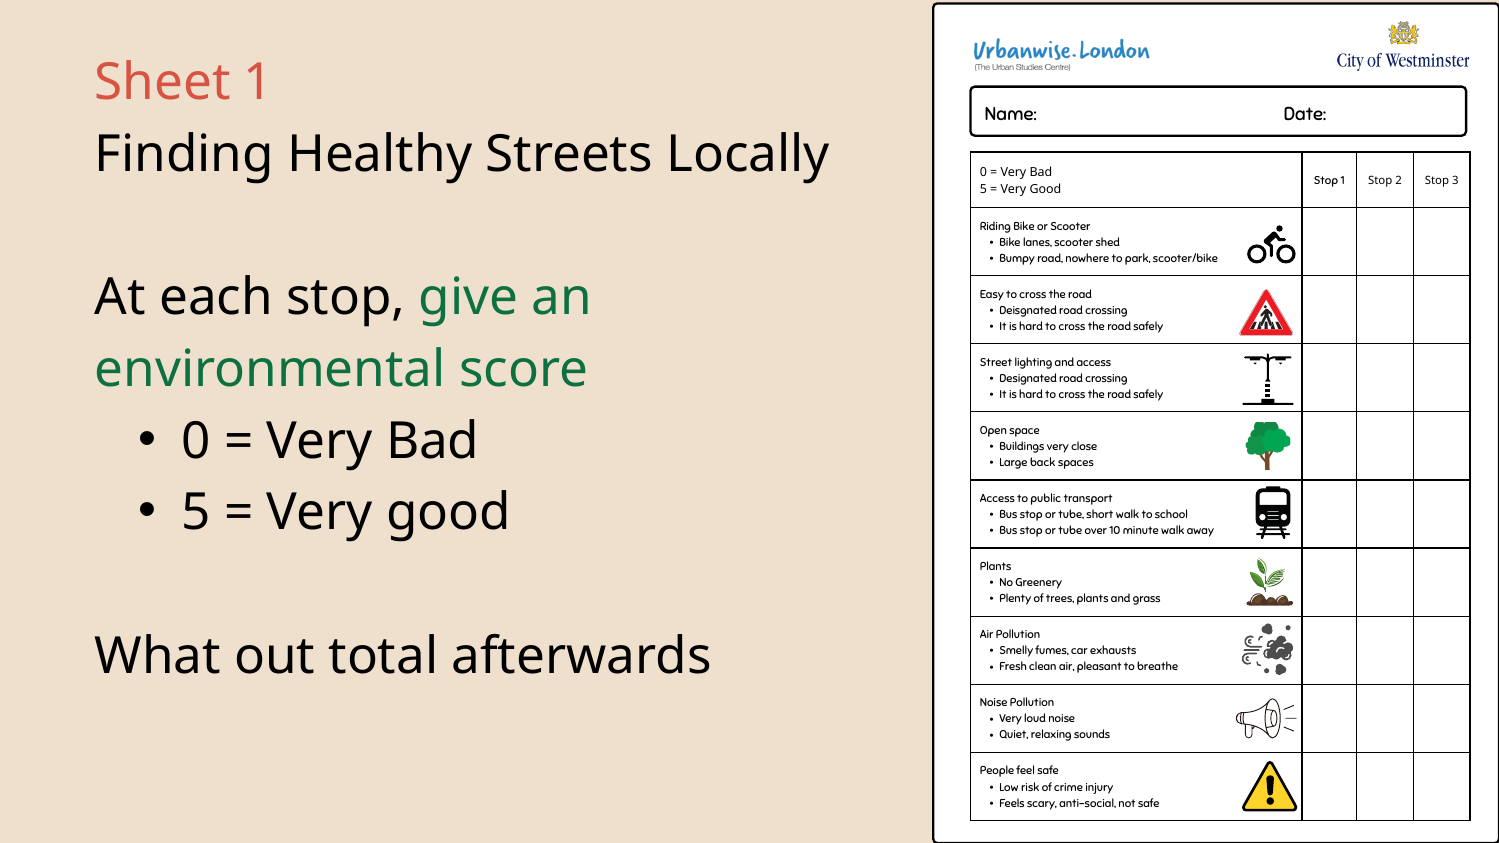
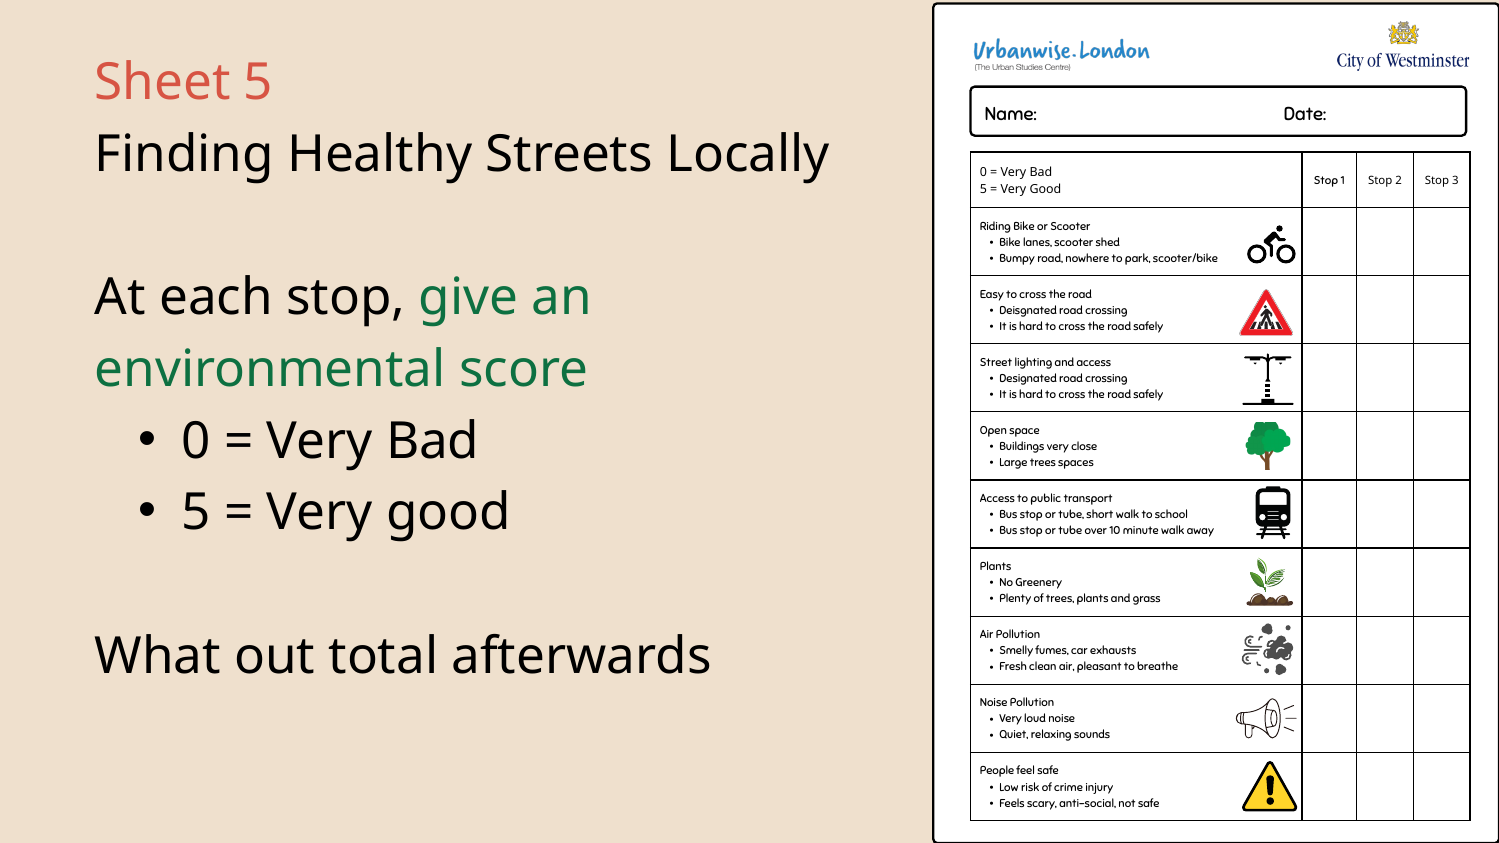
Sheet 1: 1 -> 5 (259, 83)
Large back: back -> trees (1043, 463)
